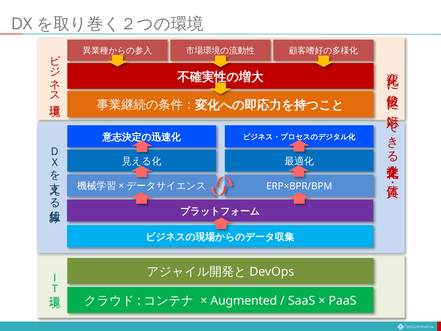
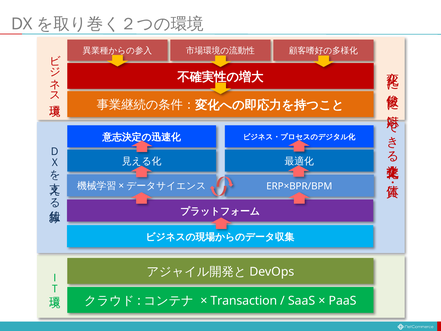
Augmented: Augmented -> Transaction (244, 301)
